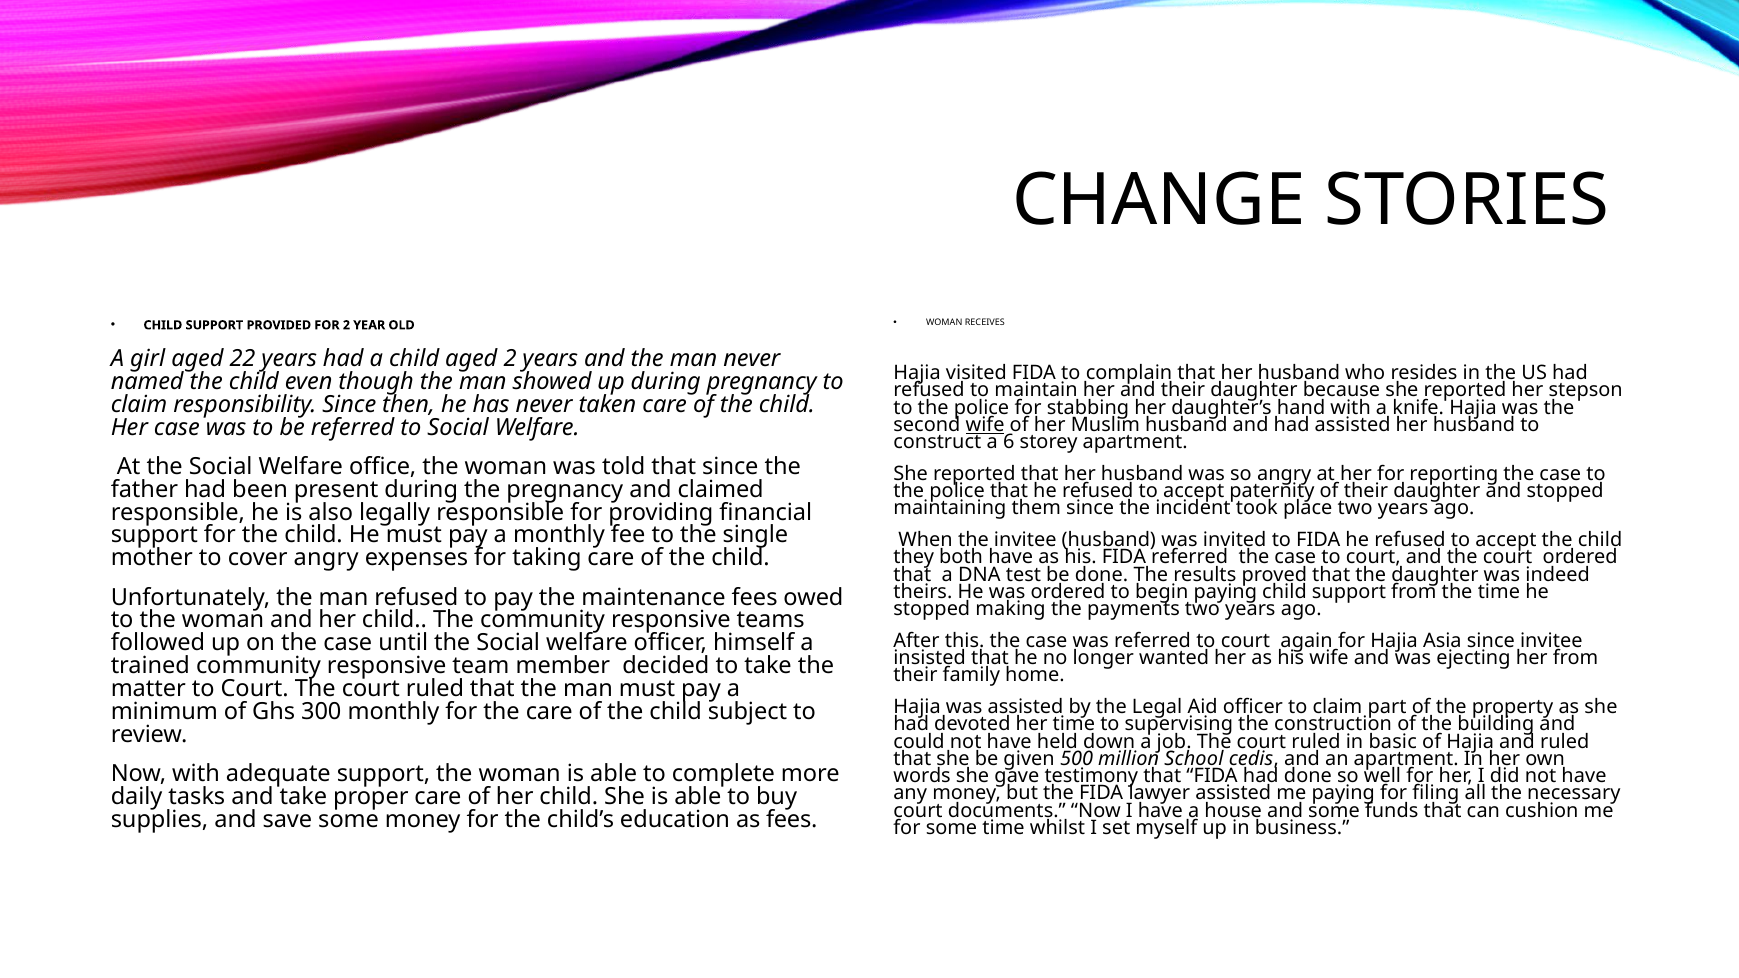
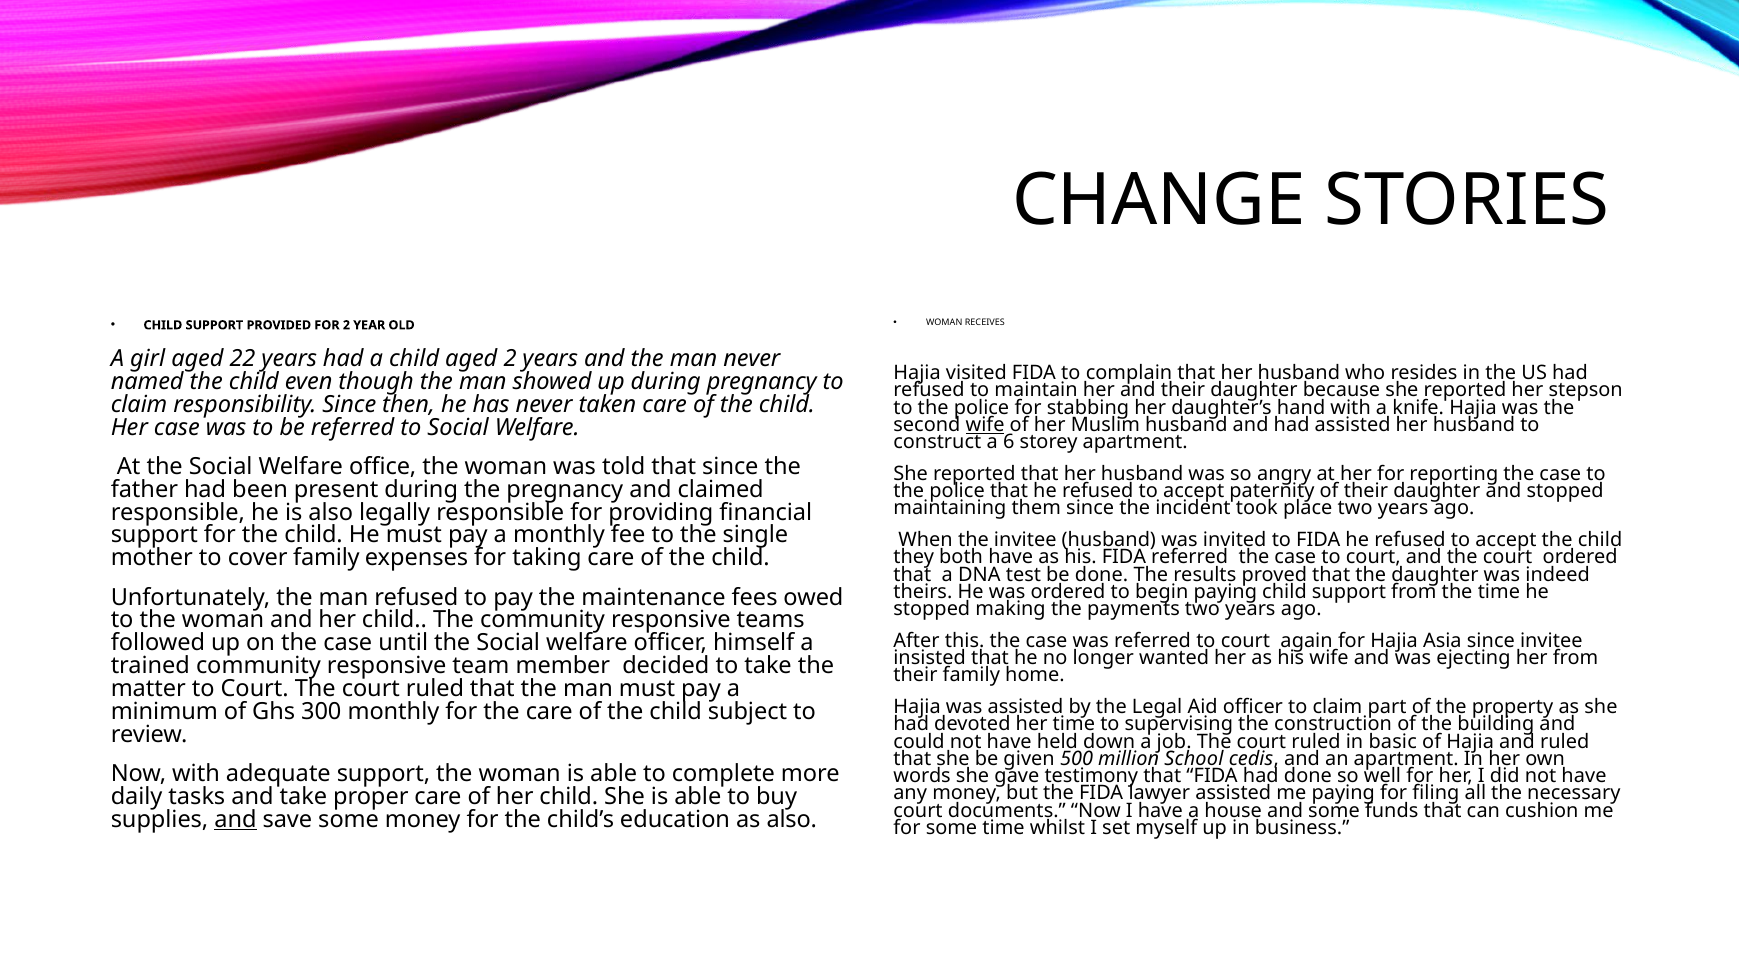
cover angry: angry -> family (326, 558)
and underline: none -> present (235, 820)
as fees: fees -> also (792, 820)
